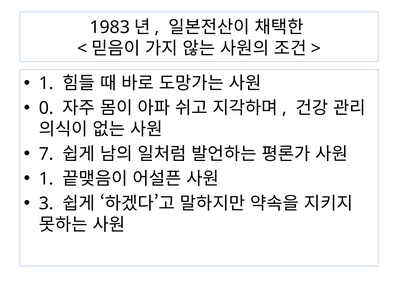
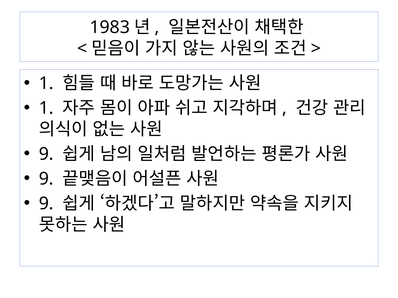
0: 0 -> 1 (46, 108)
7: 7 -> 9 (46, 154)
1: 1 -> 9 (46, 179)
3: 3 -> 9 (46, 204)
